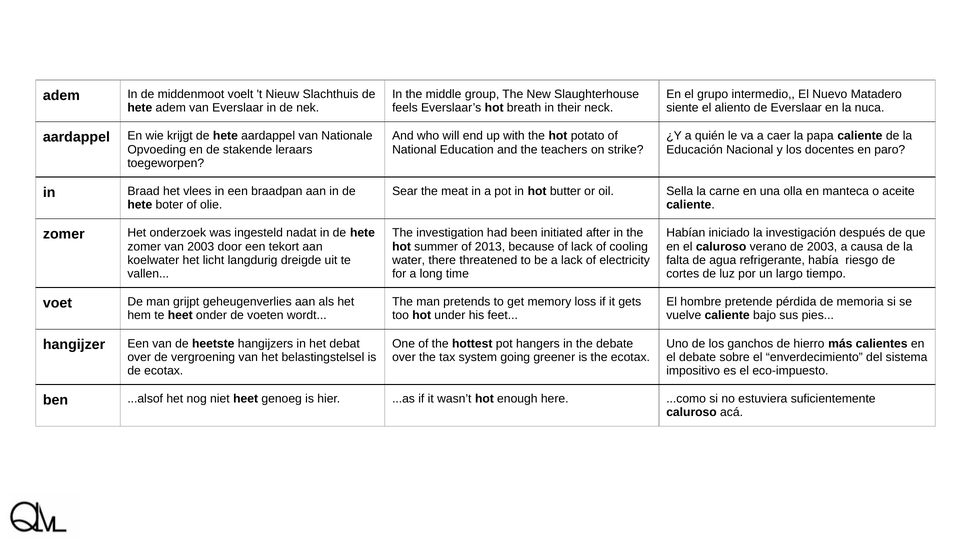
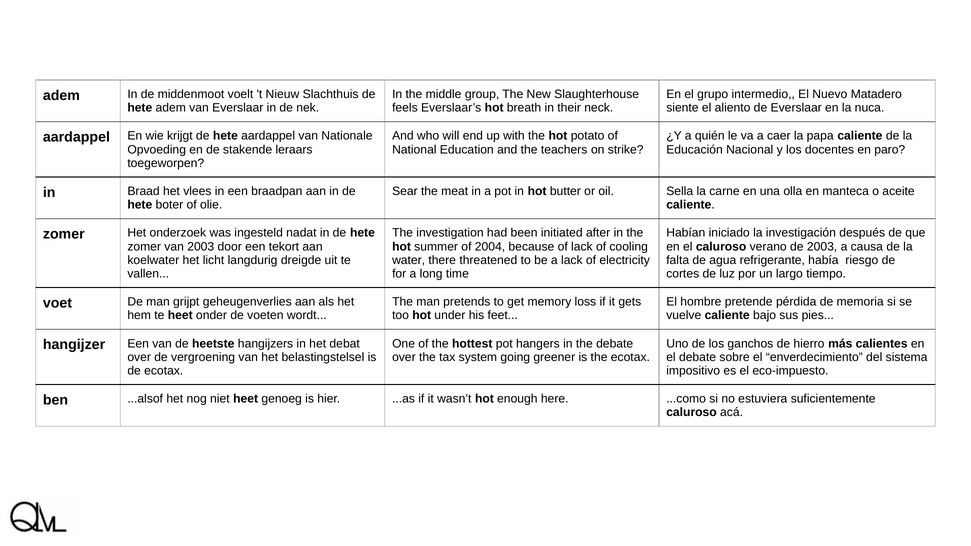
2013: 2013 -> 2004 (490, 247)
